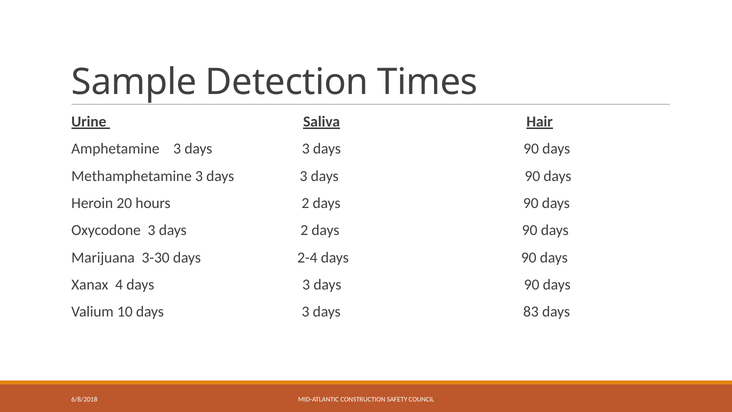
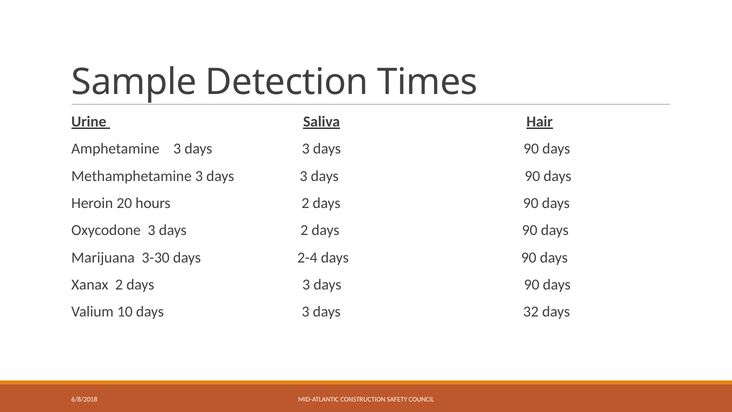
Xanax 4: 4 -> 2 (119, 285)
83: 83 -> 32 (531, 312)
